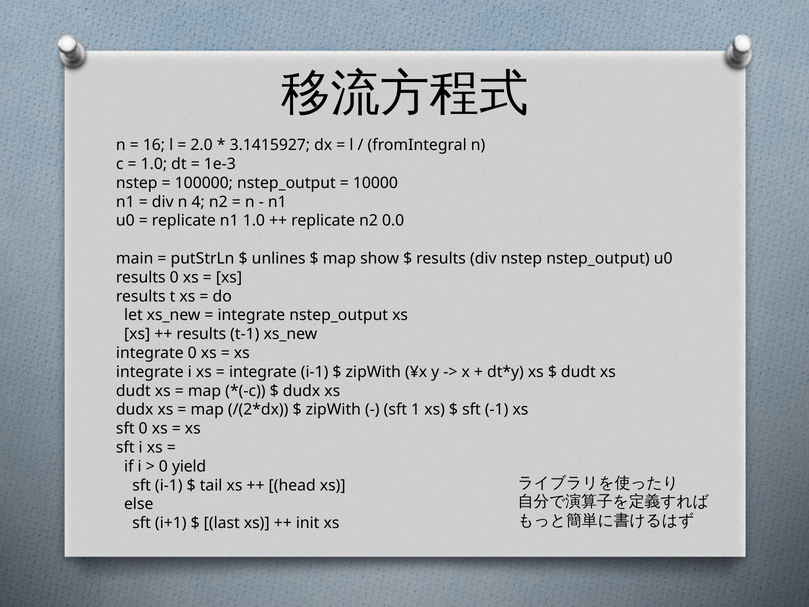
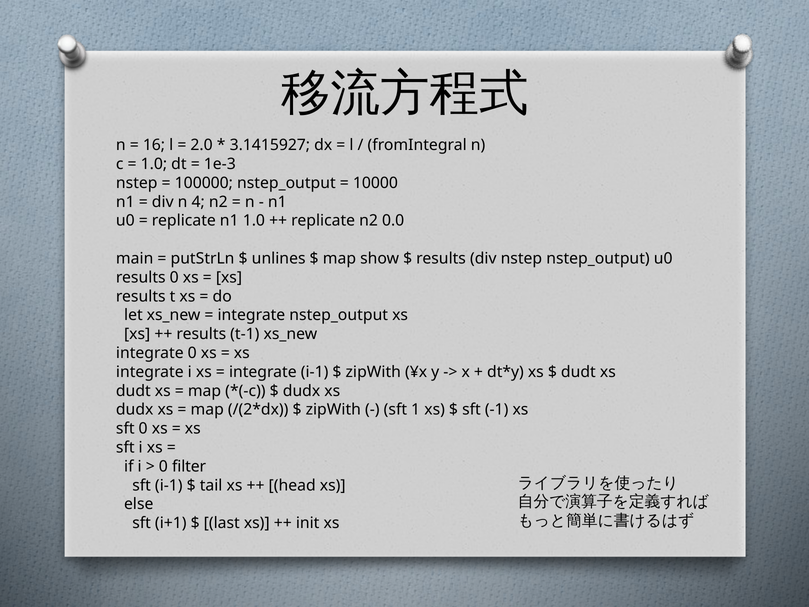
yield: yield -> filter (189, 466)
